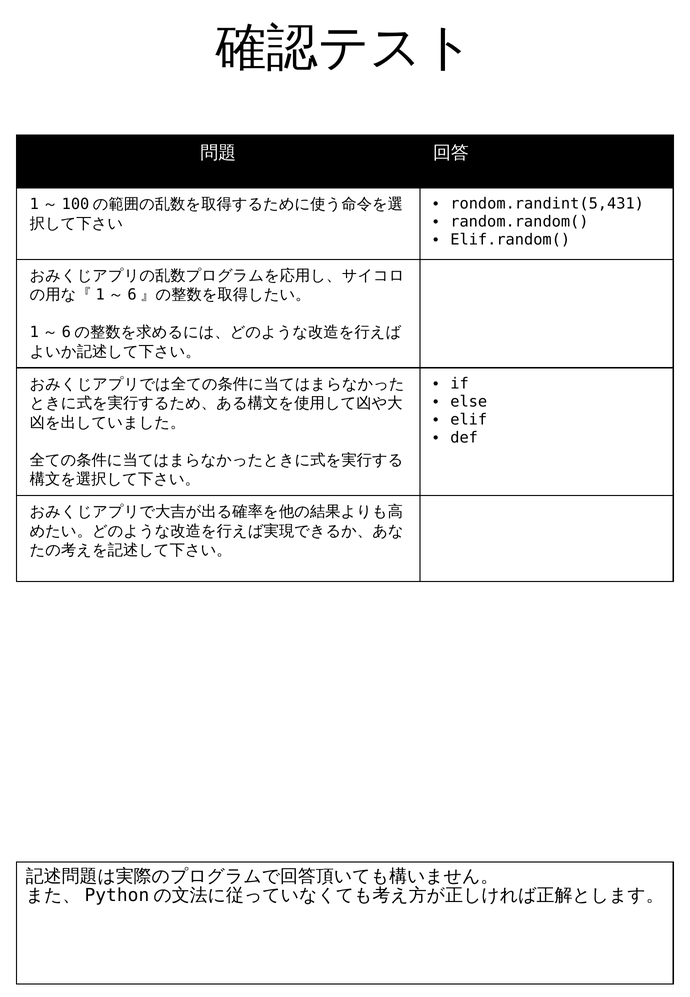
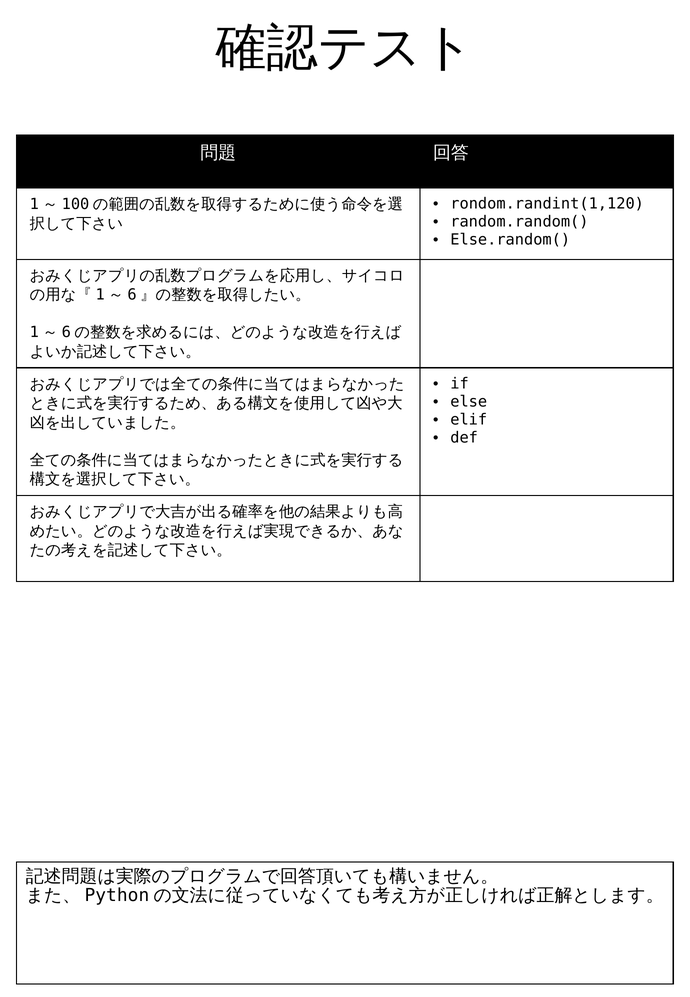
rondom.randint(5,431: rondom.randint(5,431 -> rondom.randint(1,120 (547, 204)
Elif.random(: Elif.random( -> Else.random( (510, 240)
